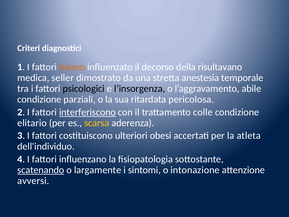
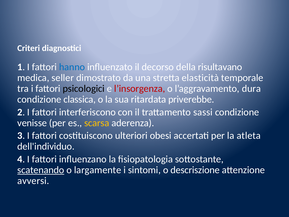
hanno colour: orange -> blue (72, 67)
anestesia: anestesia -> elasticità (200, 78)
l’insorgenza colour: black -> red (140, 89)
abile: abile -> dura (251, 89)
parziali: parziali -> classica (80, 99)
pericolosa: pericolosa -> priverebbe (191, 99)
interferiscono underline: present -> none (87, 112)
colle: colle -> sassi (203, 112)
elitario: elitario -> venisse (32, 123)
intonazione: intonazione -> descriszione (195, 170)
